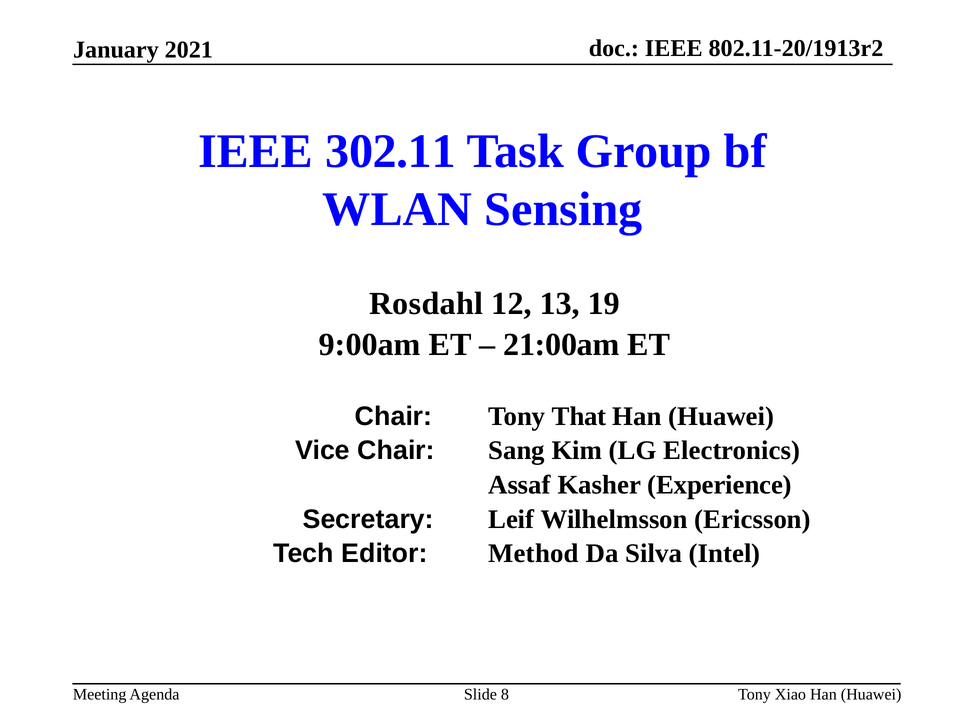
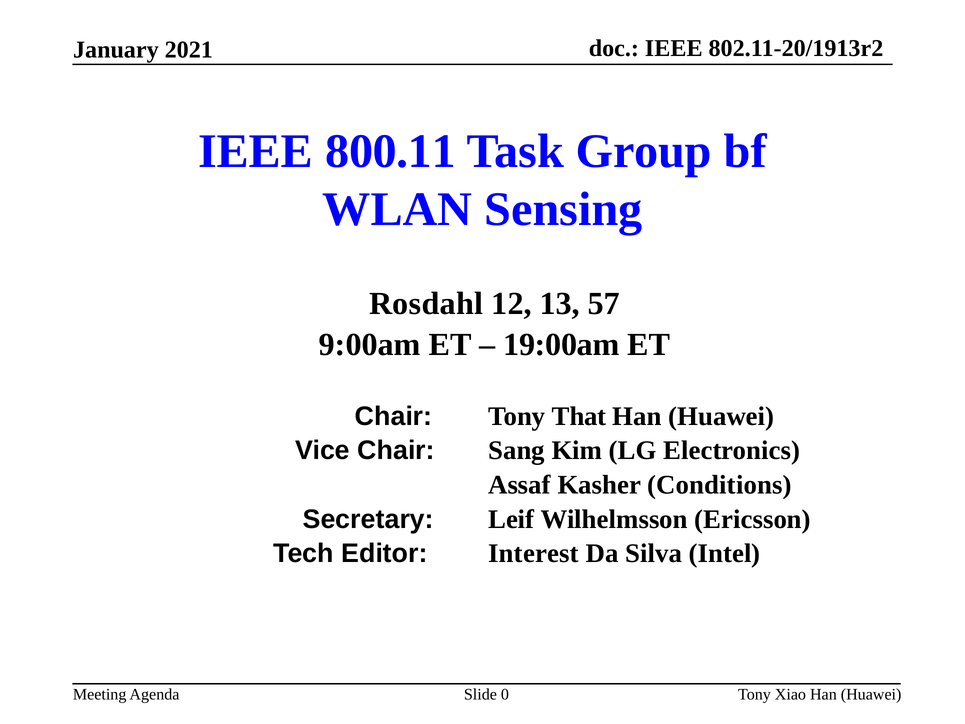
302.11: 302.11 -> 800.11 (391, 151)
19: 19 -> 57 (604, 304)
21:00am: 21:00am -> 19:00am (561, 345)
Experience: Experience -> Conditions (719, 485)
Method: Method -> Interest (534, 553)
8: 8 -> 0 (505, 694)
